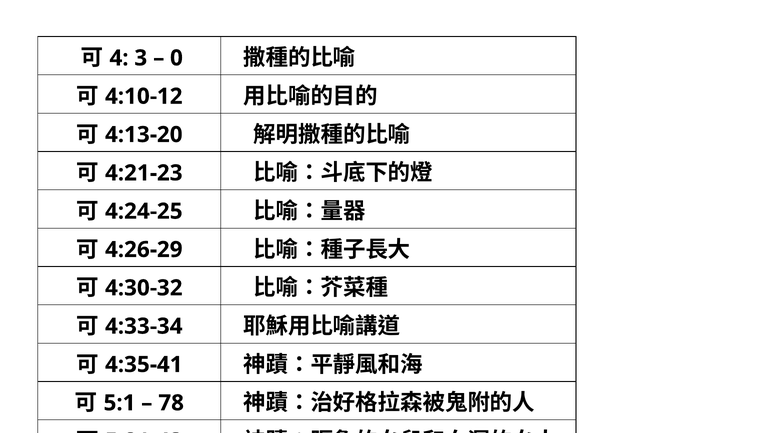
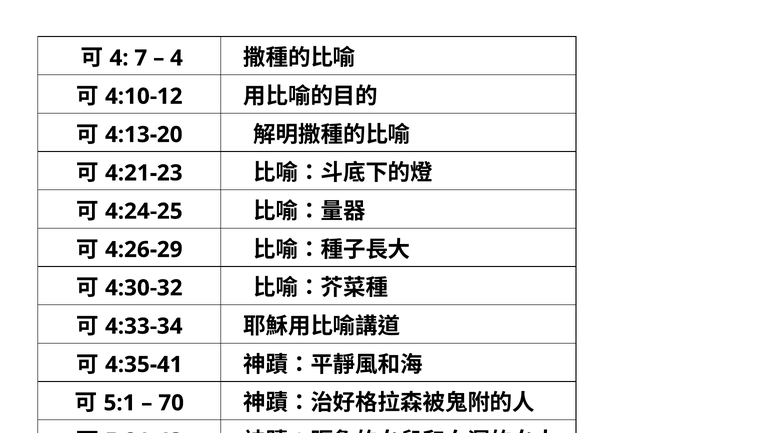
3: 3 -> 7 (141, 58)
0: 0 -> 4 (176, 58)
78: 78 -> 70 (171, 403)
